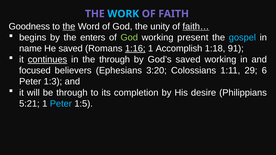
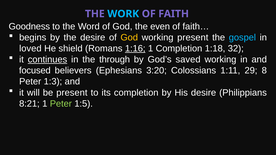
the underline: present -> none (69, 26)
unity: unity -> even (160, 26)
faith… underline: present -> none (196, 26)
the enters: enters -> desire (93, 38)
God colour: light green -> yellow (129, 38)
name: name -> loved (30, 49)
He saved: saved -> shield (71, 49)
1 Accomplish: Accomplish -> Completion (179, 49)
91: 91 -> 32 (236, 49)
6: 6 -> 8 (264, 71)
be through: through -> present (72, 93)
5:21: 5:21 -> 8:21 (29, 104)
Peter colour: light blue -> light green (61, 104)
